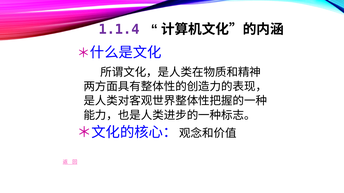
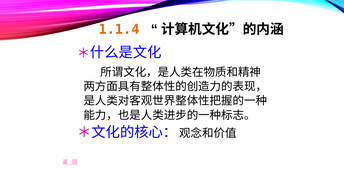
1.1.4 colour: purple -> orange (119, 30)
